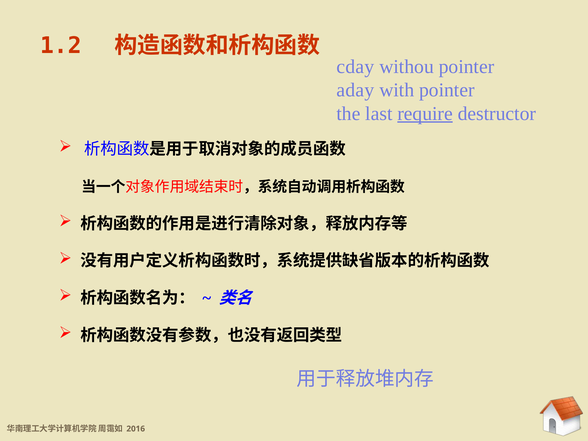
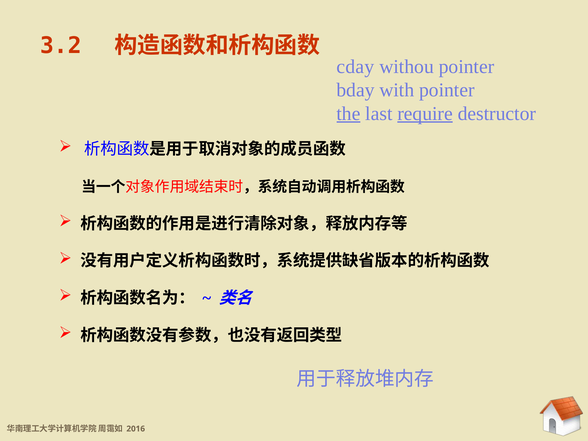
1.2: 1.2 -> 3.2 (61, 46)
aday: aday -> bday (356, 90)
the underline: none -> present (348, 114)
